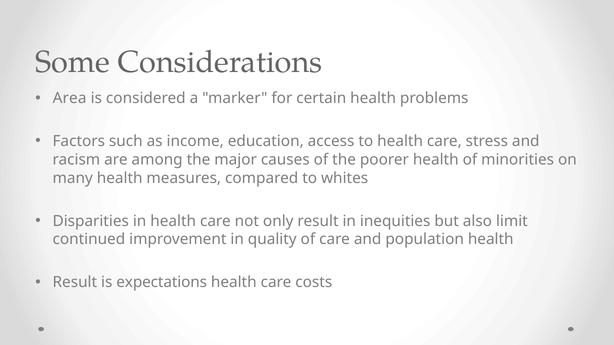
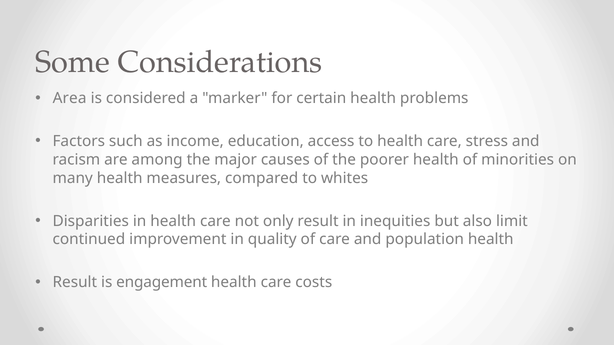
expectations: expectations -> engagement (162, 283)
